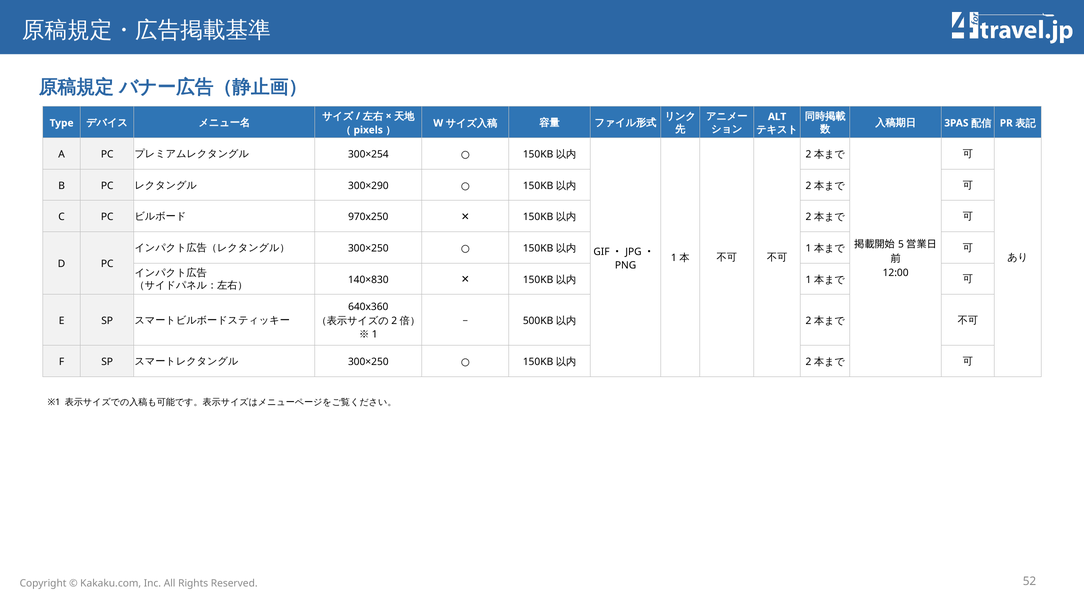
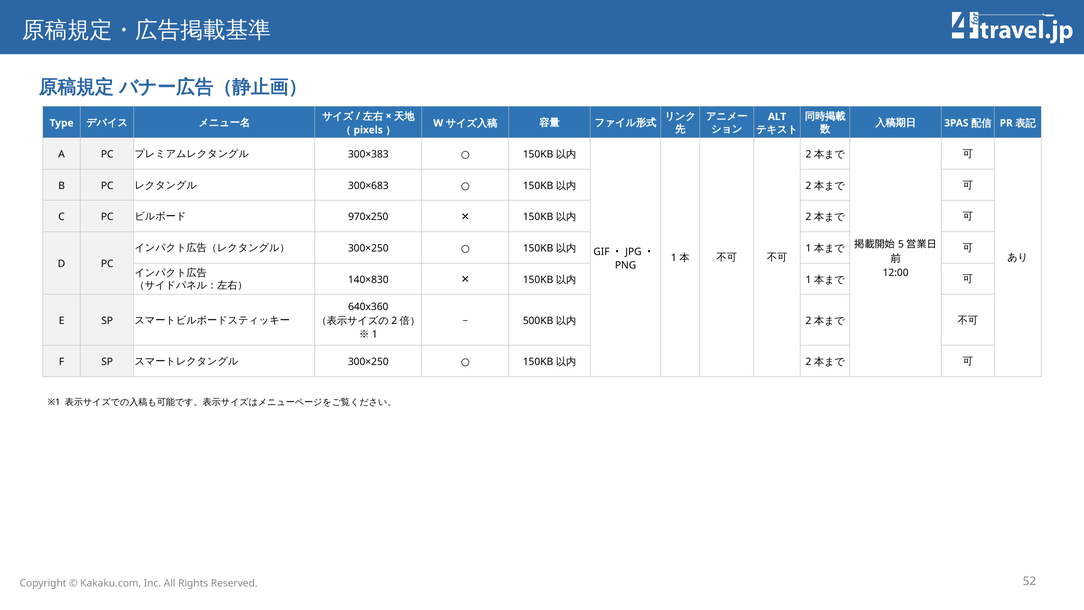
300×254: 300×254 -> 300×383 (368, 154)
300×290: 300×290 -> 300×683 (368, 186)
